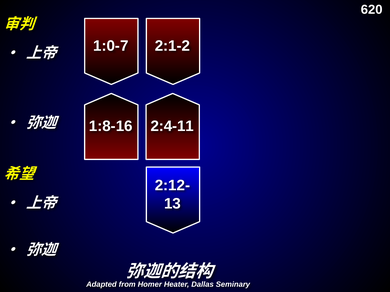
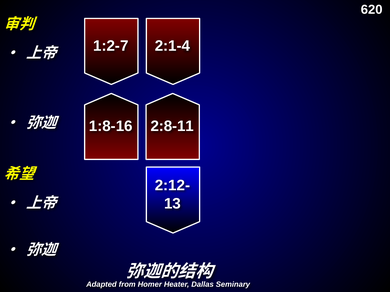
1:0-7: 1:0-7 -> 1:2-7 (111, 46)
2:1-2: 2:1-2 -> 2:1-4 (172, 46)
2:4-11: 2:4-11 -> 2:8-11 (172, 126)
